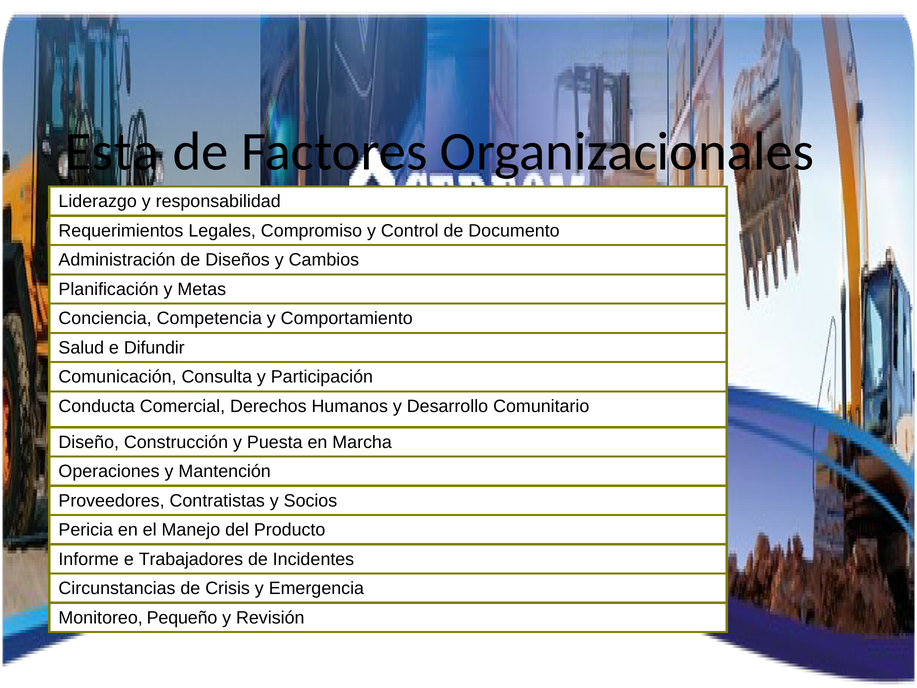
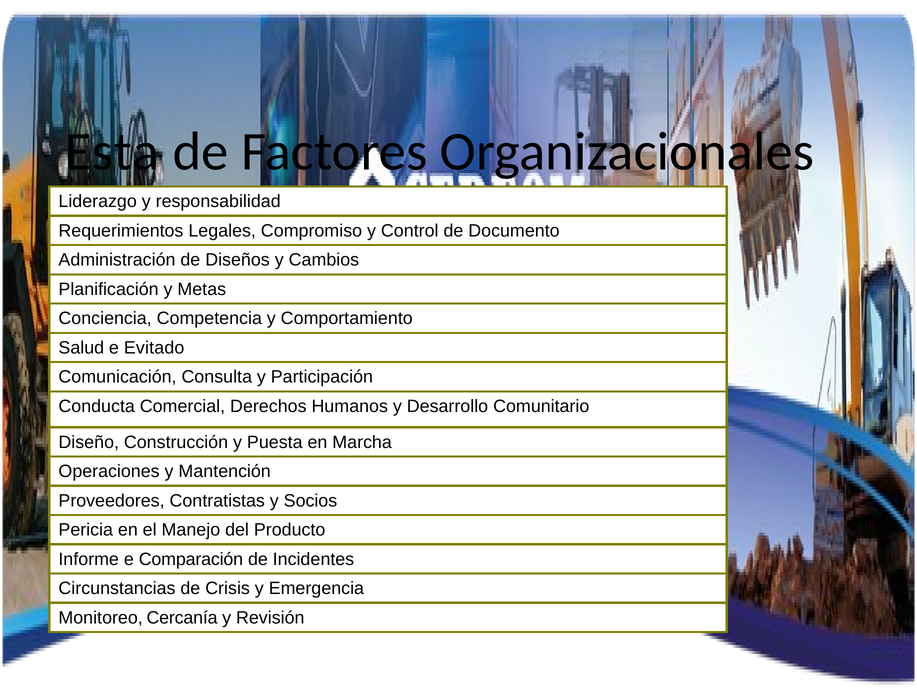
Difundir: Difundir -> Evitado (154, 348)
Trabajadores: Trabajadores -> Comparación (191, 559)
Pequeño: Pequeño -> Cercanía (182, 617)
